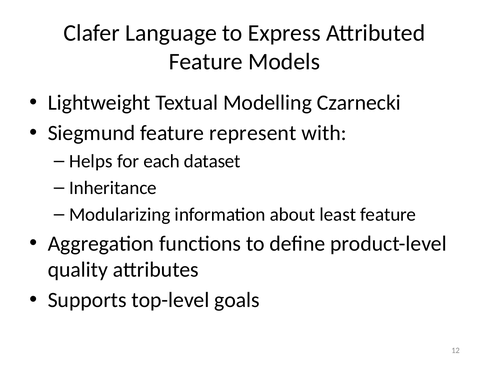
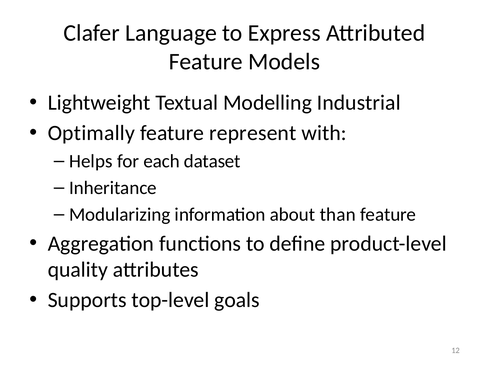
Czarnecki: Czarnecki -> Industrial (359, 103)
Siegmund: Siegmund -> Optimally (91, 133)
least: least -> than (338, 214)
